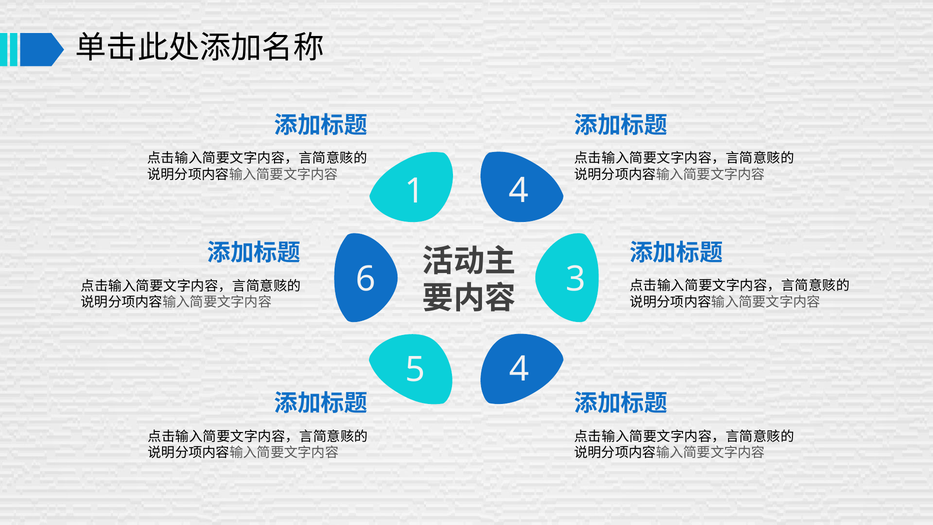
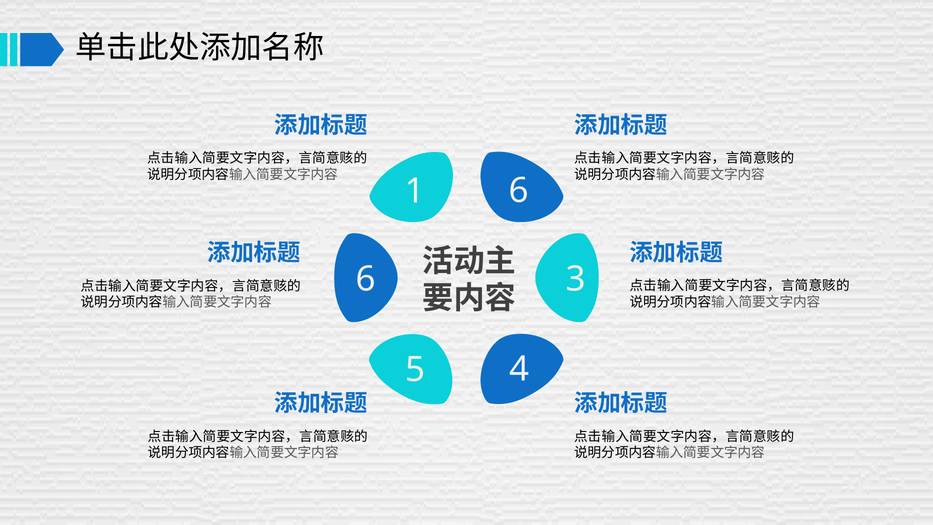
1 4: 4 -> 6 (519, 191)
